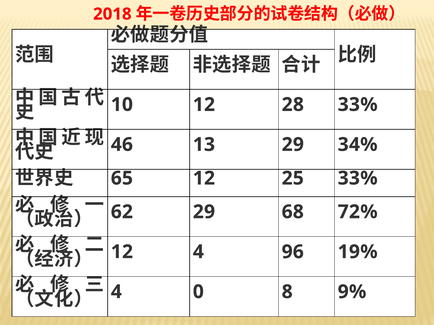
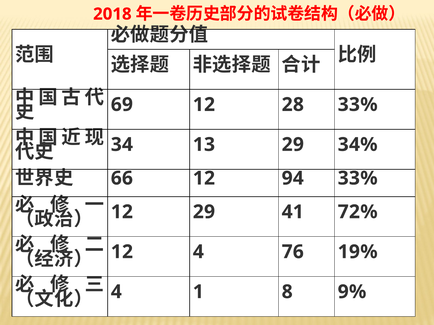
10: 10 -> 69 (122, 105)
46: 46 -> 34 (122, 145)
65: 65 -> 66 (122, 178)
25: 25 -> 94 (293, 178)
62: 62 -> 12 (122, 212)
68: 68 -> 41 (293, 212)
96: 96 -> 76 (293, 252)
0: 0 -> 1 (198, 292)
